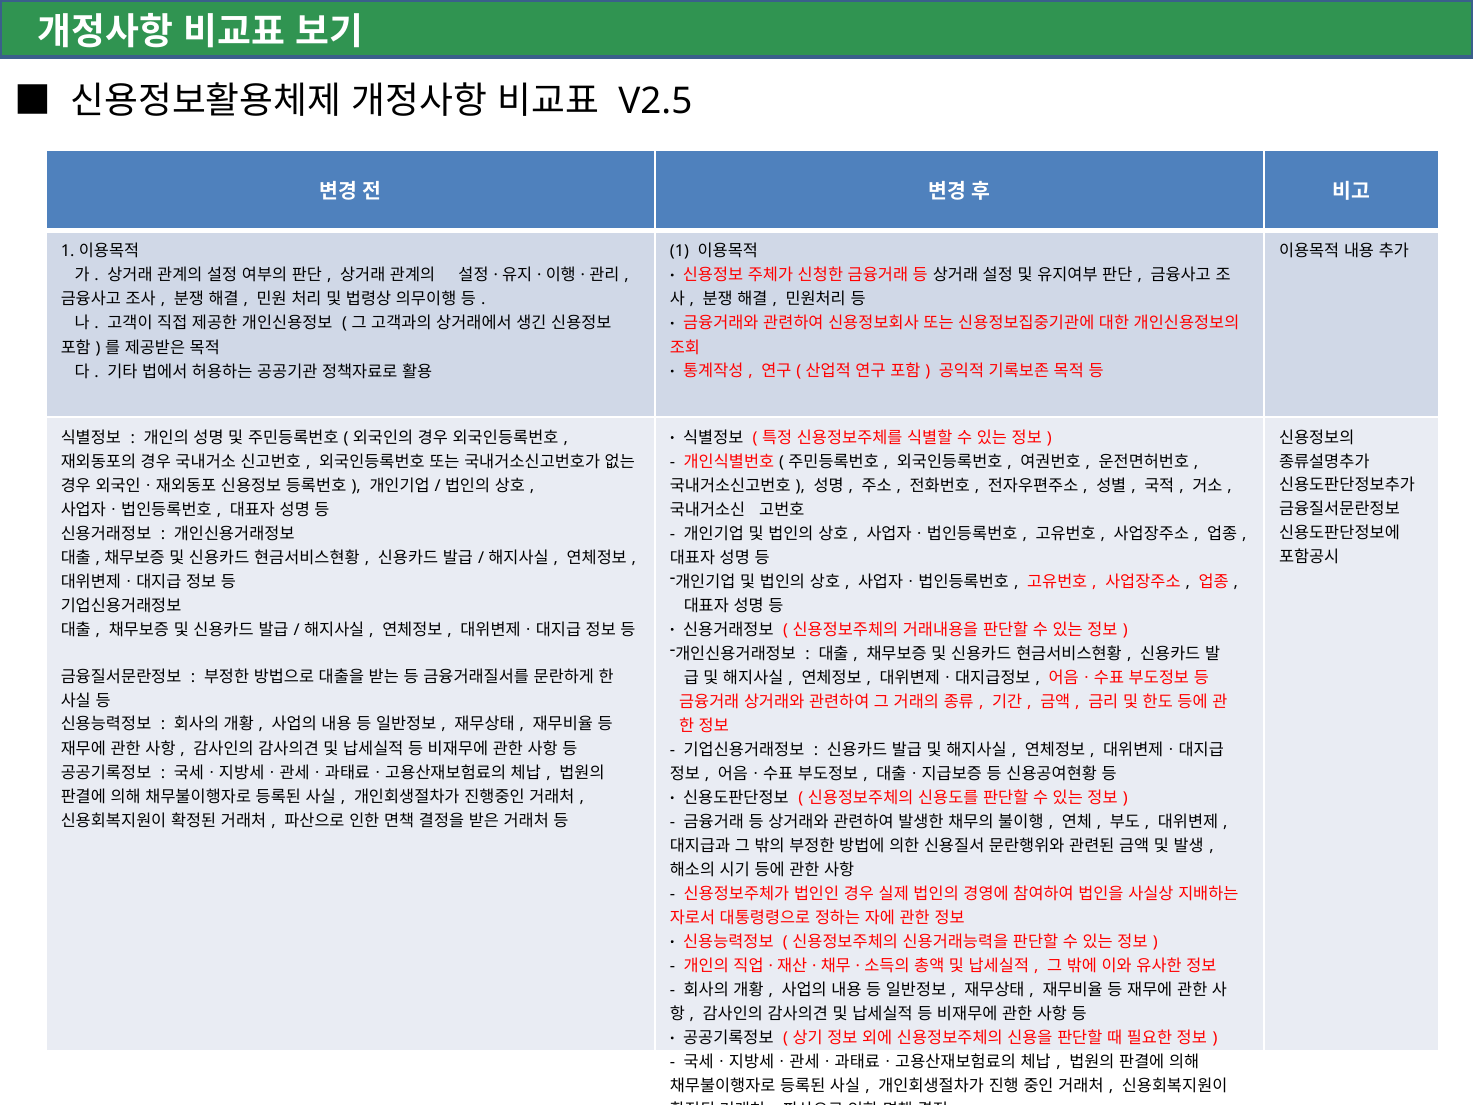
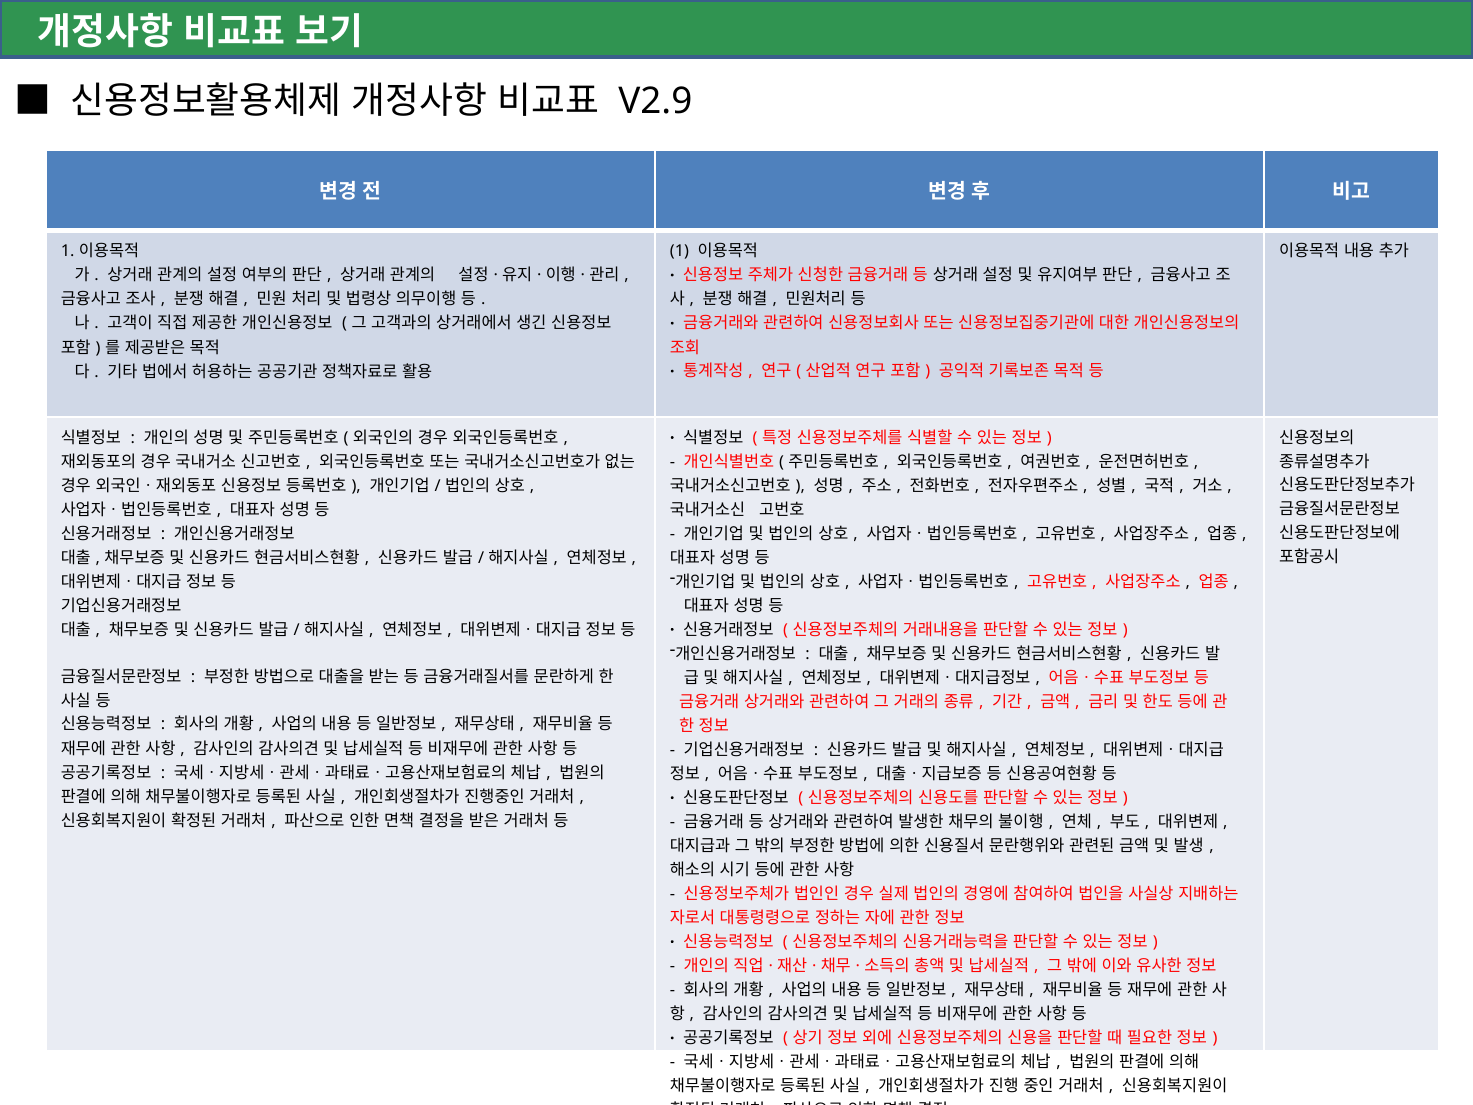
V2.5: V2.5 -> V2.9 (655, 101)
